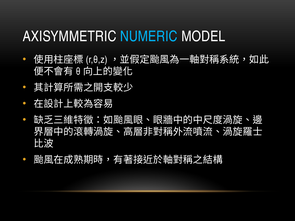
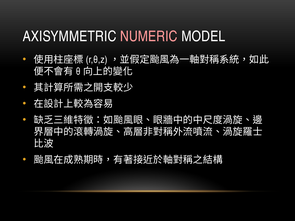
NUMERIC colour: light blue -> pink (149, 36)
